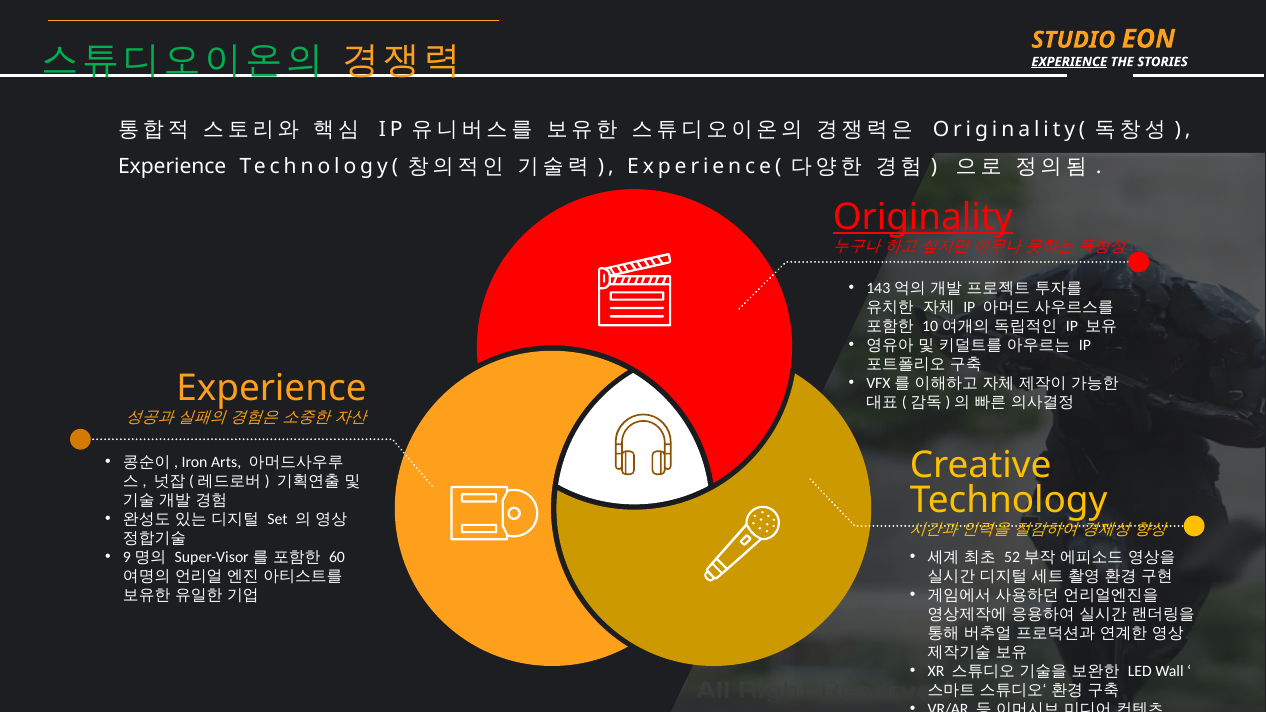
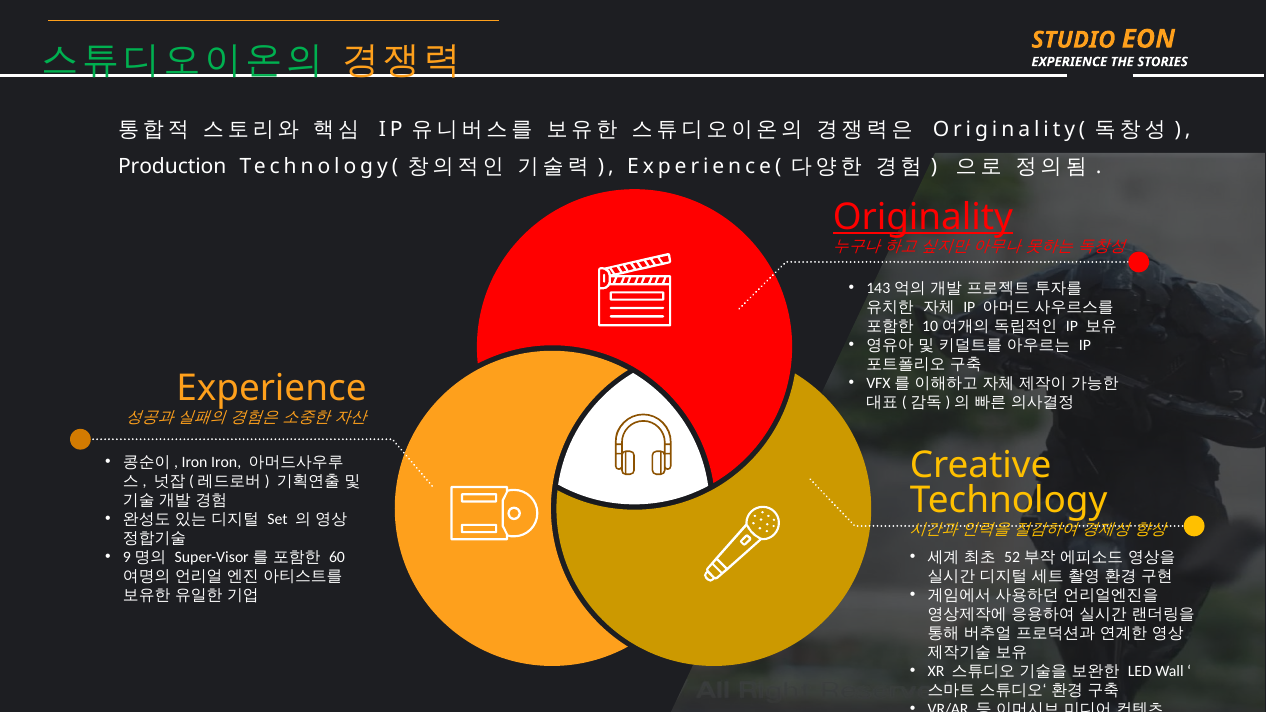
EXPERIENCE underline: present -> none (1069, 62)
Experience: Experience -> Production (172, 167)
Iron Arts: Arts -> Iron (226, 463)
